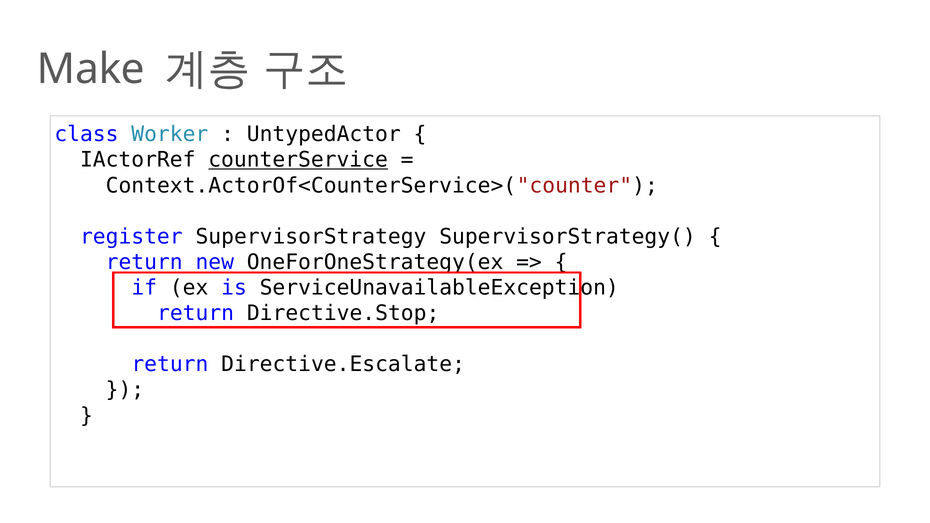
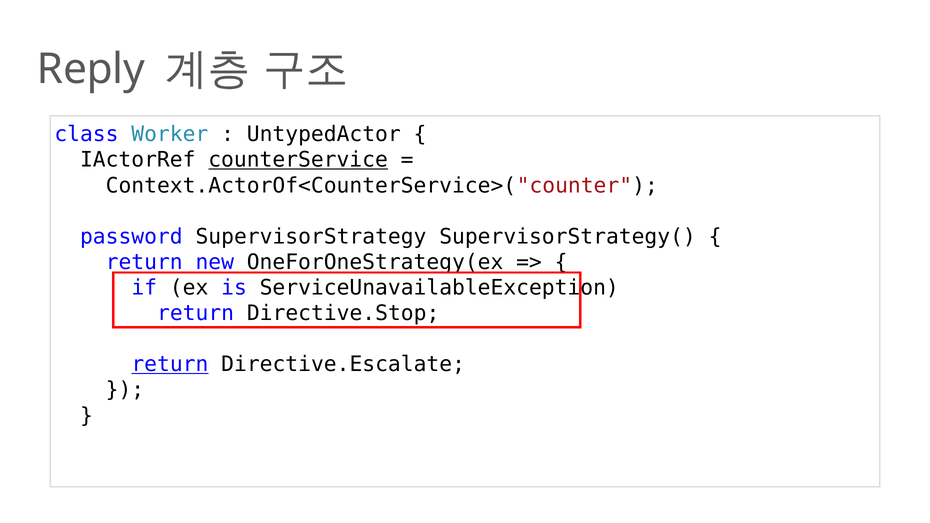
Make: Make -> Reply (91, 69)
register: register -> password (131, 237)
return underline: none -> present (170, 364)
